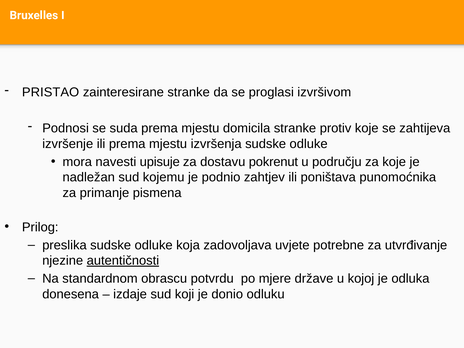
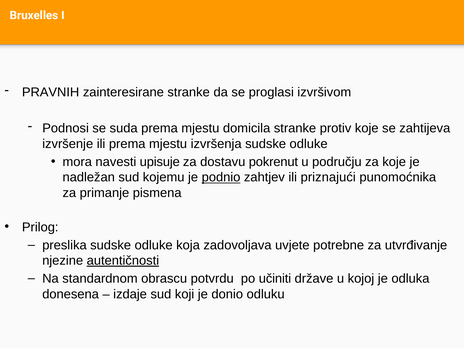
PRISTAO: PRISTAO -> PRAVNIH (51, 92)
podnio underline: none -> present (221, 177)
poništava: poništava -> priznajući (328, 177)
mjere: mjere -> učiniti (275, 279)
